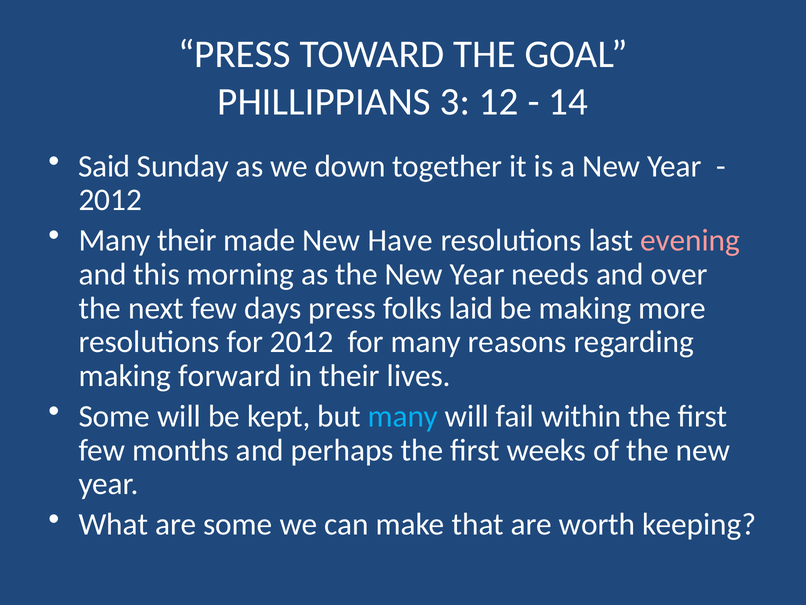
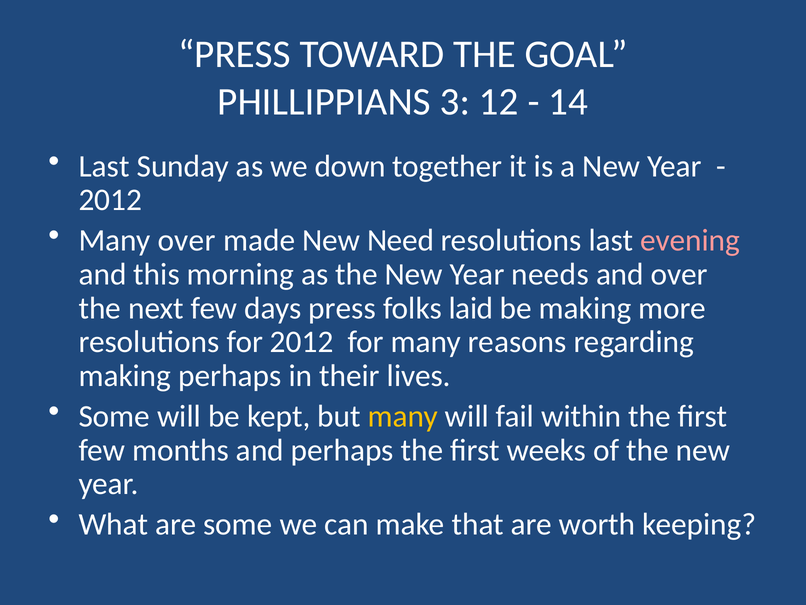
Said: Said -> Last (104, 166)
Many their: their -> over (187, 240)
Have: Have -> Need (401, 240)
making forward: forward -> perhaps (230, 376)
many colour: light blue -> yellow (403, 416)
